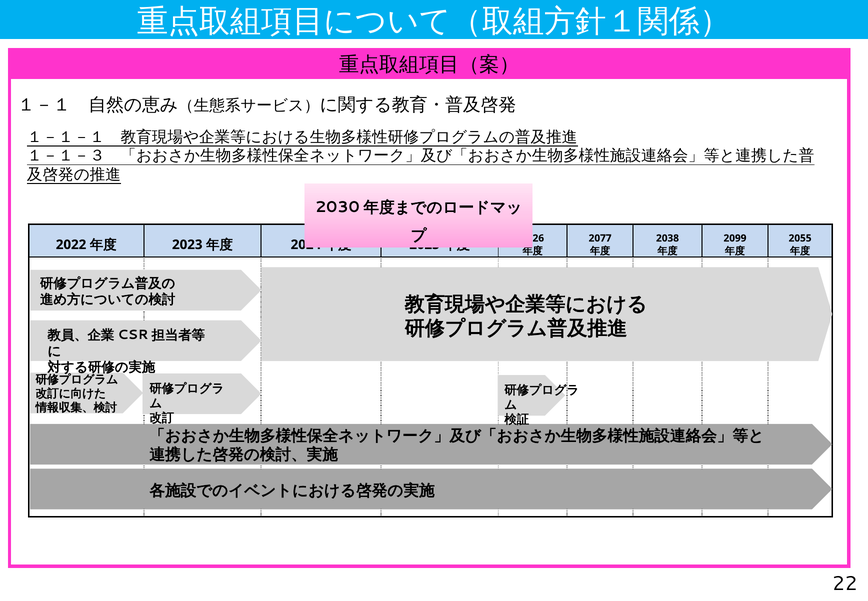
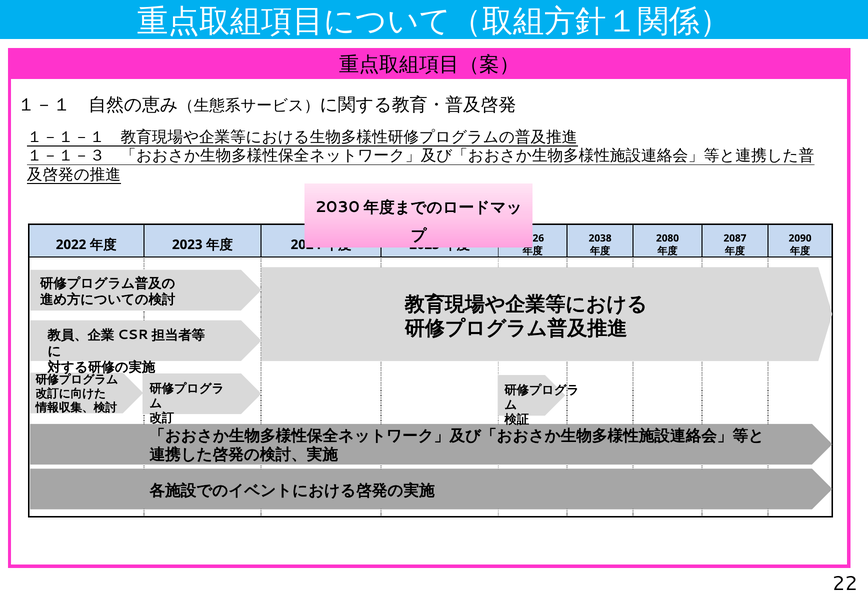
2077: 2077 -> 2038 (600, 238)
2038: 2038 -> 2080 (668, 238)
2099: 2099 -> 2087 (735, 238)
2055: 2055 -> 2090 (800, 238)
